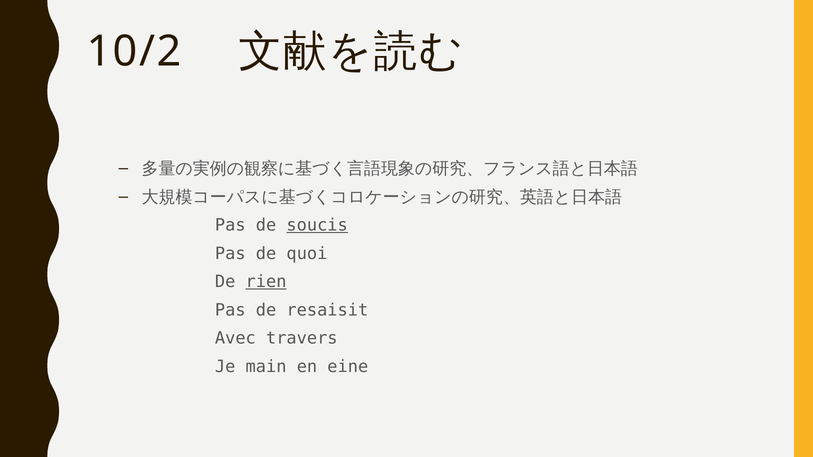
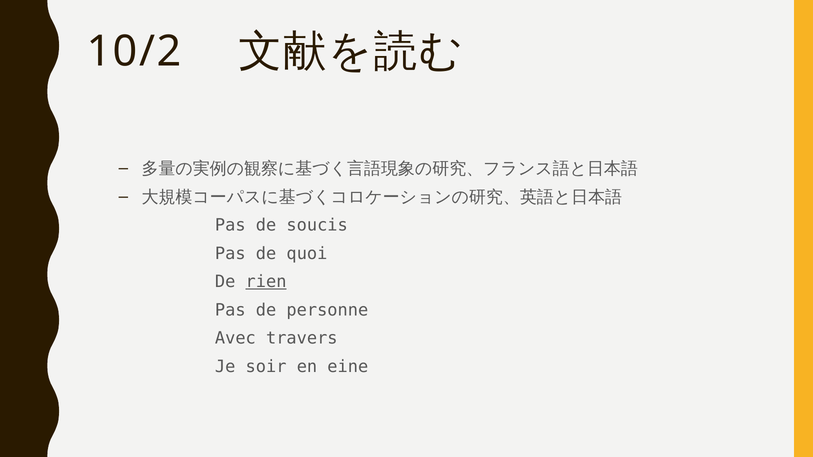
soucis underline: present -> none (317, 225)
resaisit: resaisit -> personne (327, 310)
main: main -> soir (266, 367)
